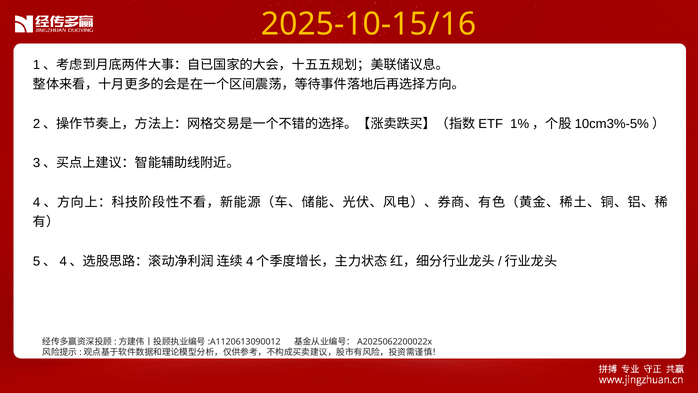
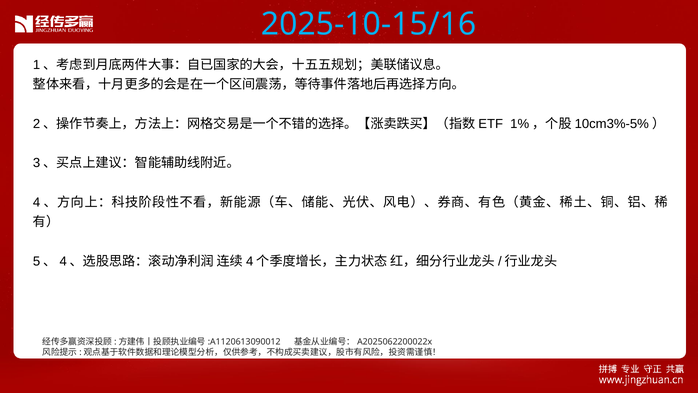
2025-10-15/16 colour: yellow -> light blue (369, 24)
